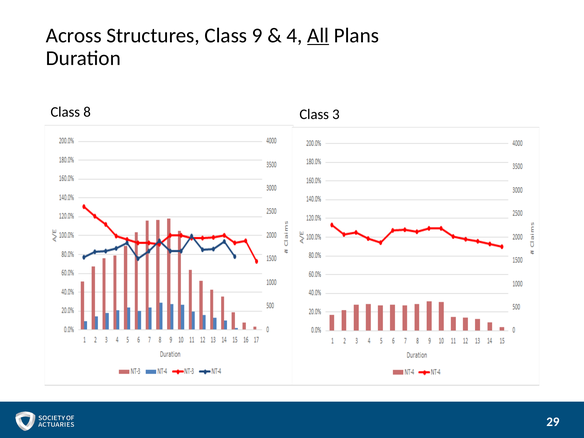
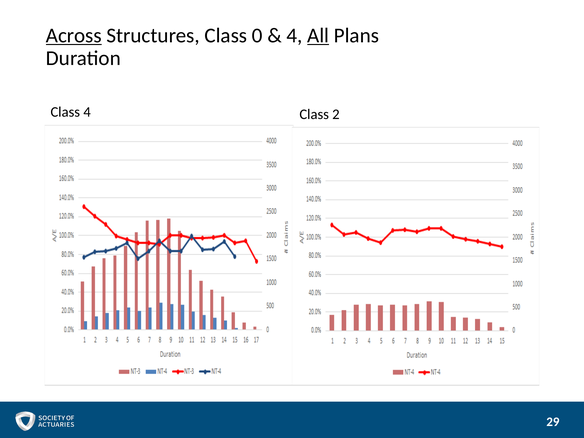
Across underline: none -> present (74, 35)
9: 9 -> 0 (257, 35)
Class 8: 8 -> 4 (87, 112)
3: 3 -> 2 (336, 114)
